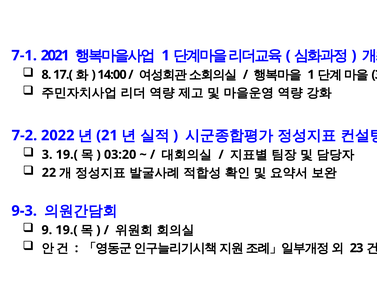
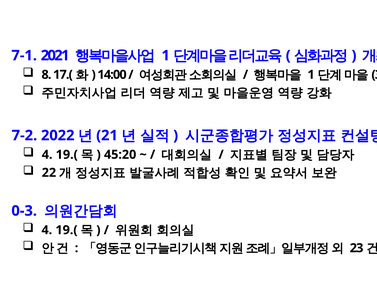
3: 3 -> 4 (47, 155)
03:20: 03:20 -> 45:20 (120, 155)
9-3: 9-3 -> 0-3 (24, 211)
9: 9 -> 4 (47, 231)
